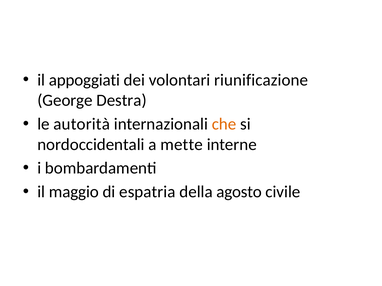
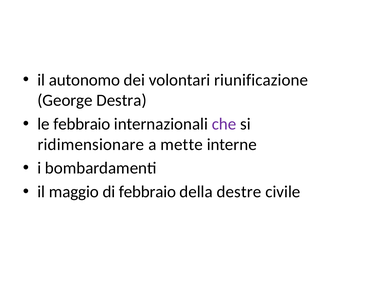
appoggiati: appoggiati -> autonomo (84, 80)
le autorità: autorità -> febbraio (82, 124)
che colour: orange -> purple (224, 124)
nordoccidentali: nordoccidentali -> ridimensionare (91, 145)
di espatria: espatria -> febbraio (147, 192)
agosto: agosto -> destre (239, 192)
